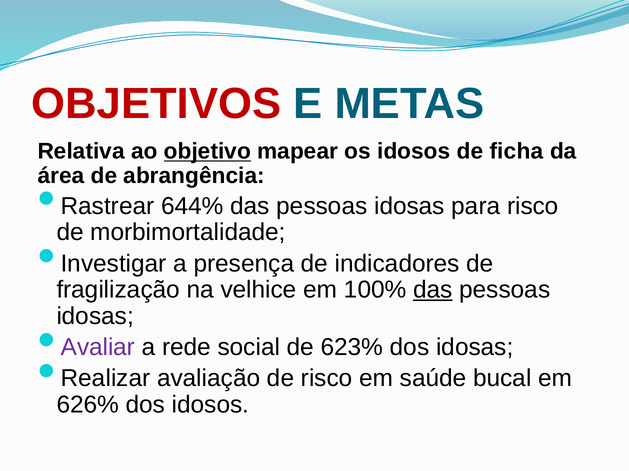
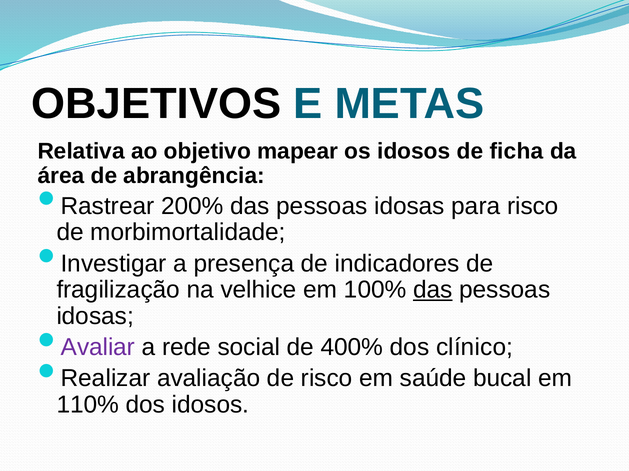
OBJETIVOS colour: red -> black (156, 104)
objetivo underline: present -> none (207, 151)
644%: 644% -> 200% (192, 206)
623%: 623% -> 400% (352, 348)
dos idosas: idosas -> clínico (475, 348)
626%: 626% -> 110% (88, 405)
